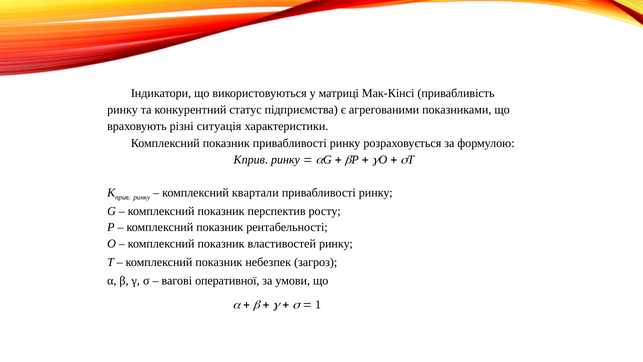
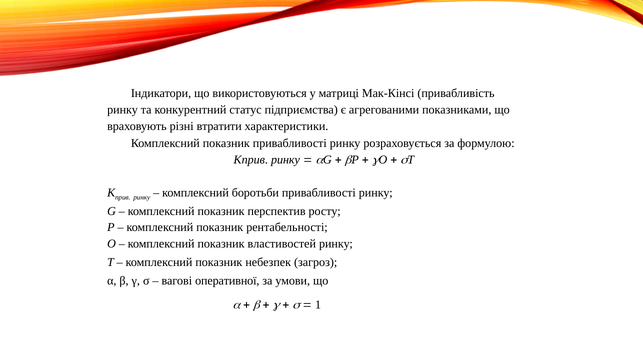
ситуація: ситуація -> втратити (219, 126)
квартали: квартали -> боротьби (255, 193)
